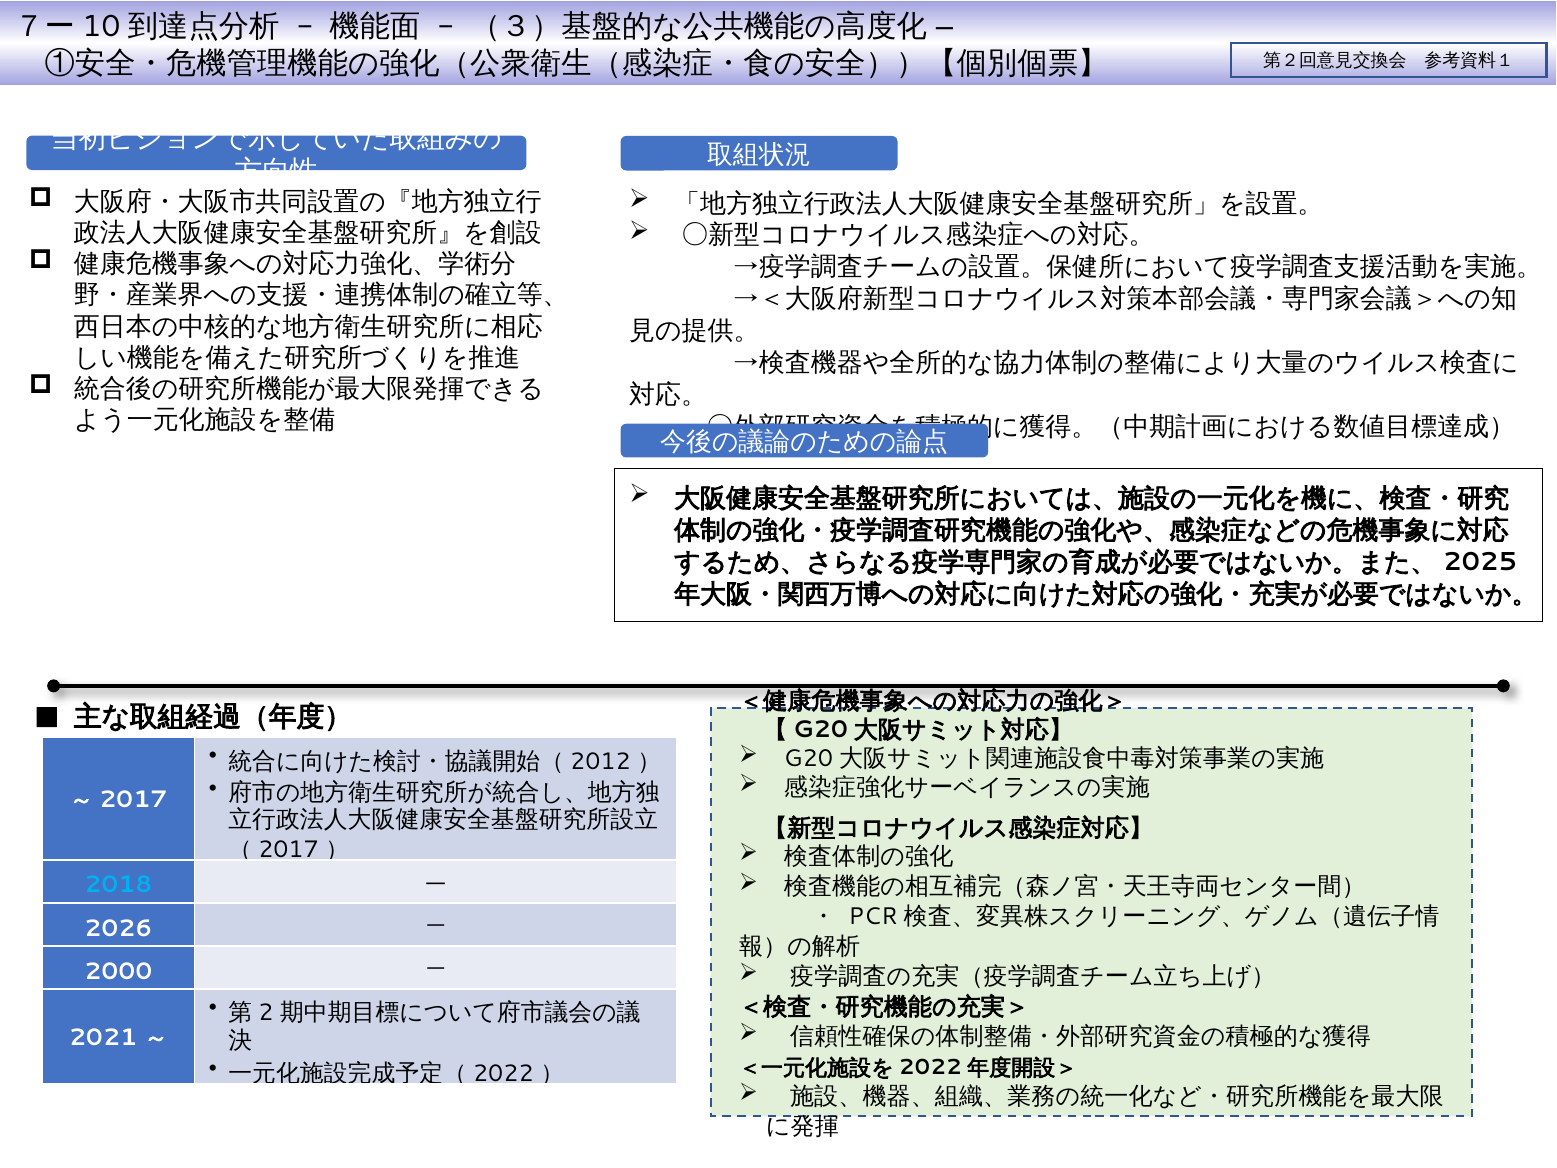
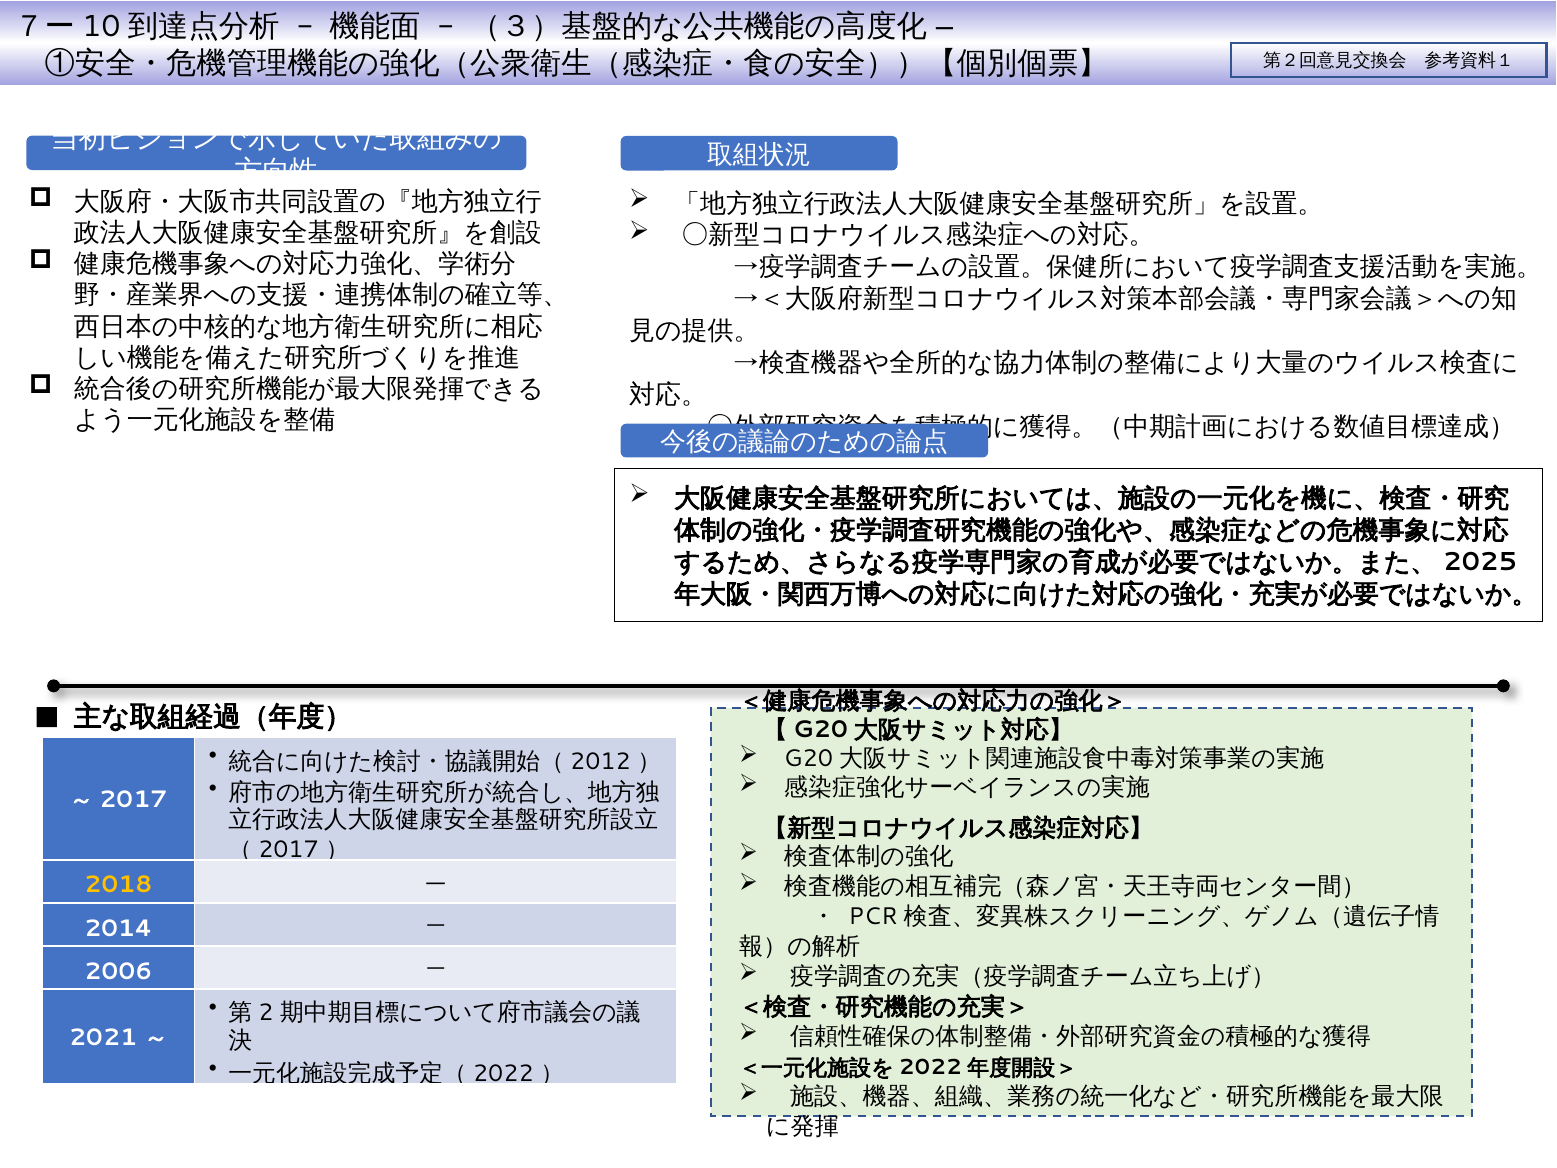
2018 colour: light blue -> yellow (118, 885)
2026: 2026 -> 2014 (119, 928)
2000: 2000 -> 2006 (118, 971)
